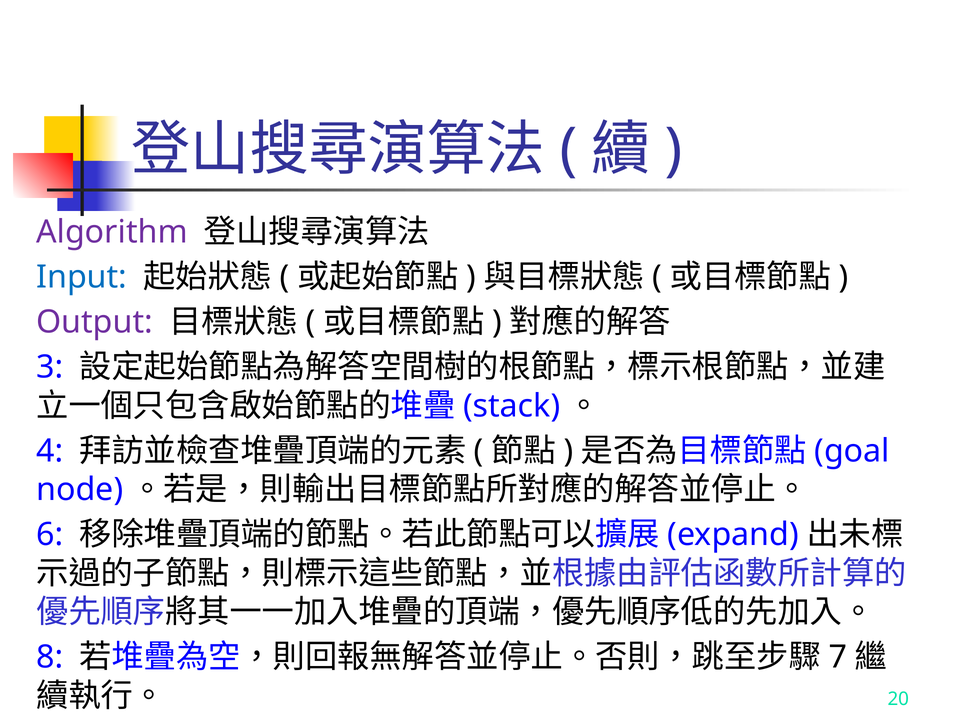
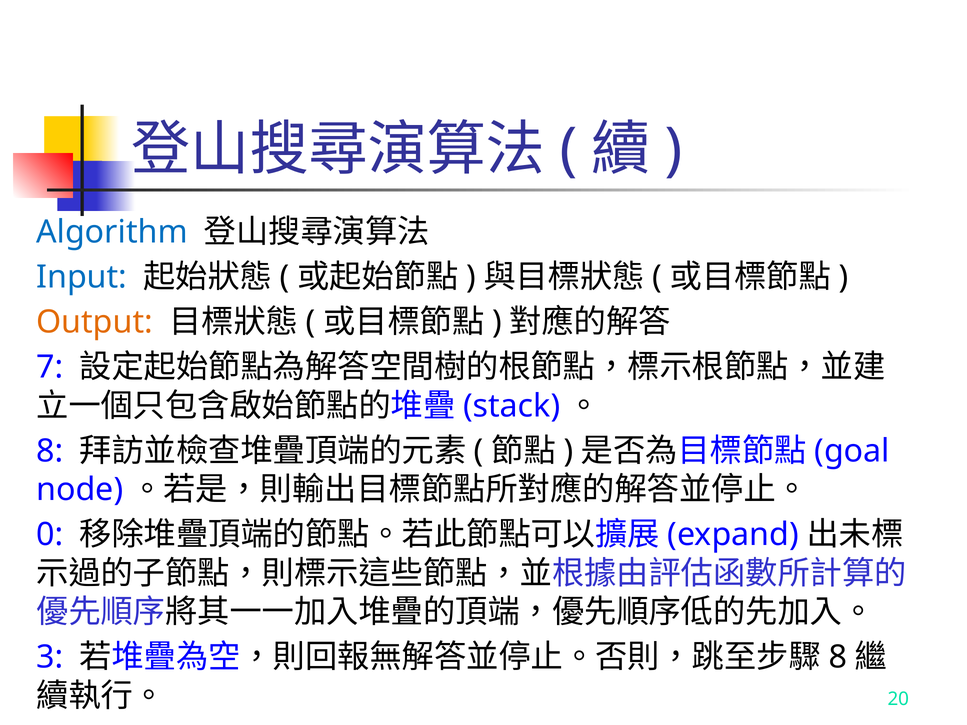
Algorithm colour: purple -> blue (112, 232)
Output colour: purple -> orange (95, 322)
3: 3 -> 7 (50, 367)
4: 4 -> 8 (50, 451)
6: 6 -> 0 (50, 535)
8: 8 -> 3 (50, 657)
7: 7 -> 8 (838, 657)
